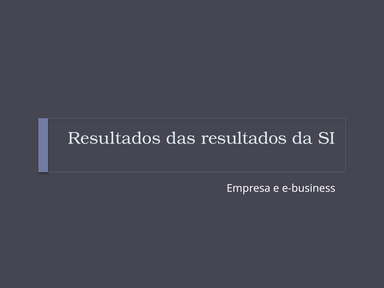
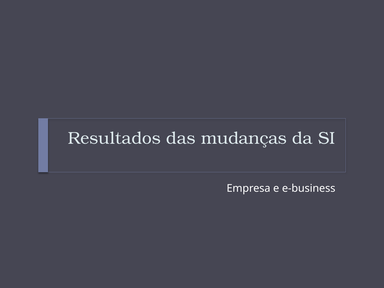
das resultados: resultados -> mudanças (244, 138)
